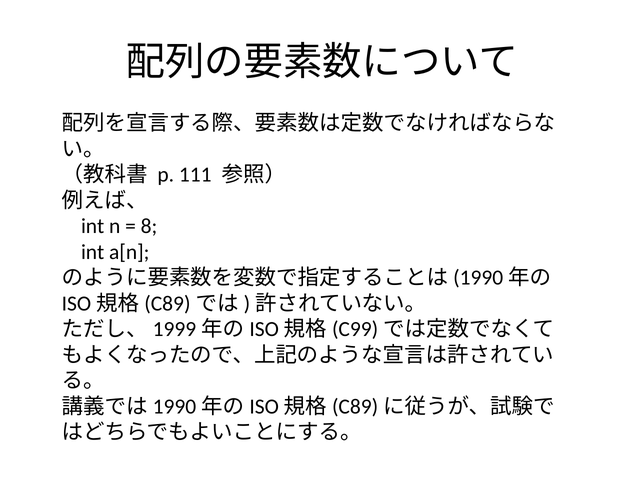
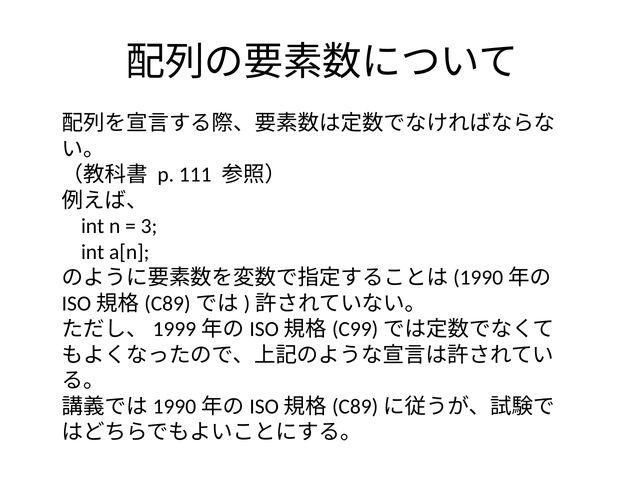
8: 8 -> 3 (149, 226)
